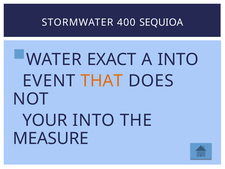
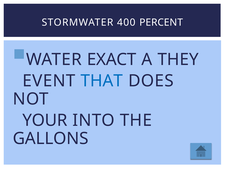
SEQUIOA: SEQUIOA -> PERCENT (161, 22)
A INTO: INTO -> THEY (178, 59)
THAT colour: orange -> blue (102, 81)
MEASURE: MEASURE -> GALLONS (51, 138)
